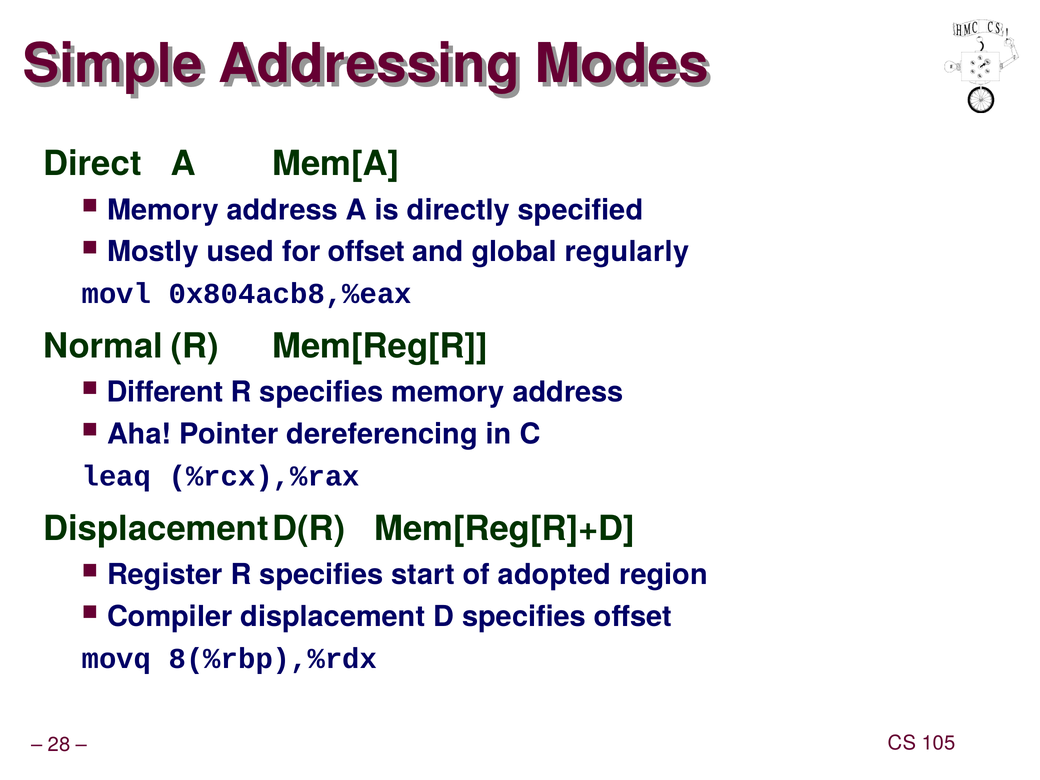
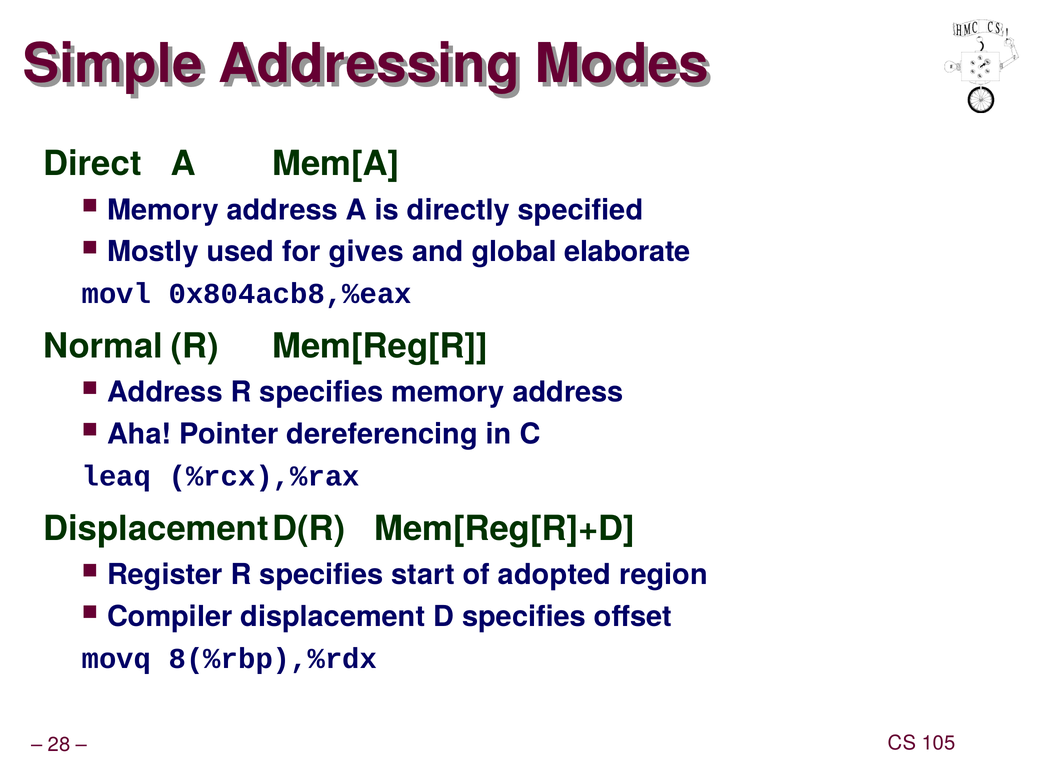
for offset: offset -> gives (366, 252)
regularly: regularly -> elaborate (627, 252)
Different: Different -> Address (165, 392)
